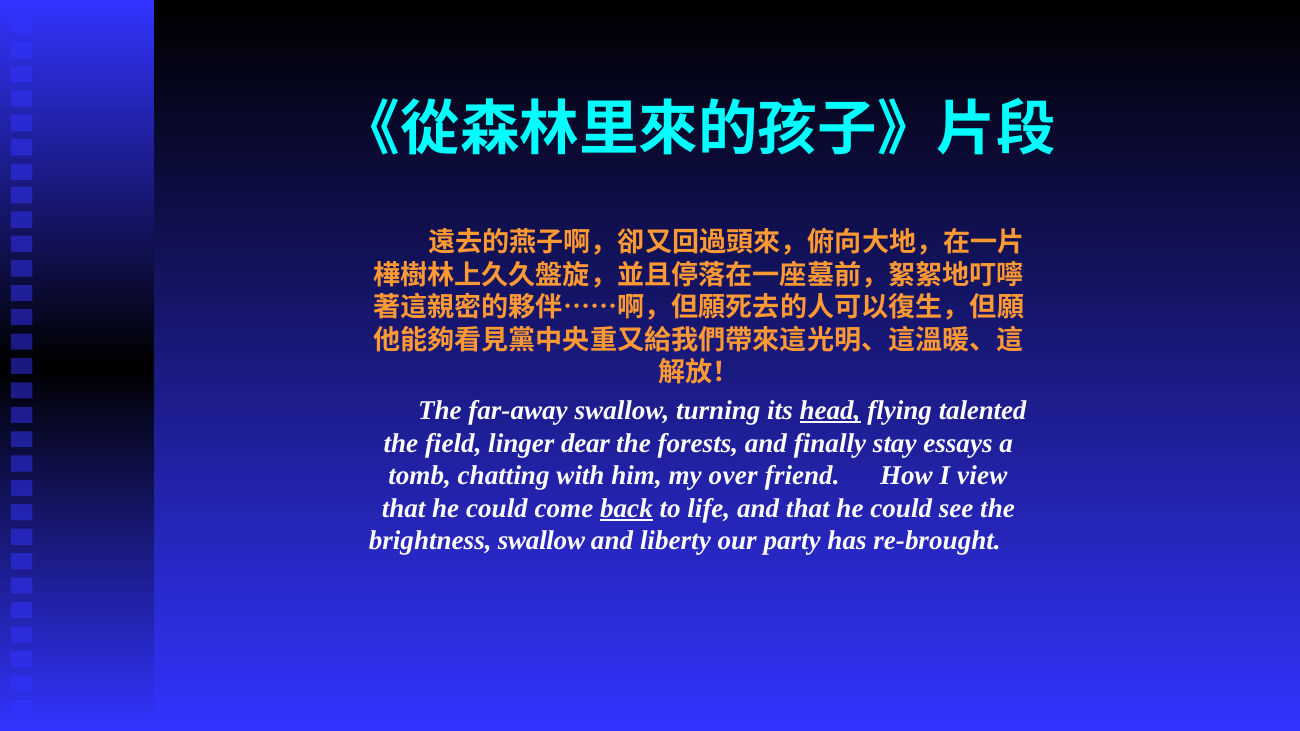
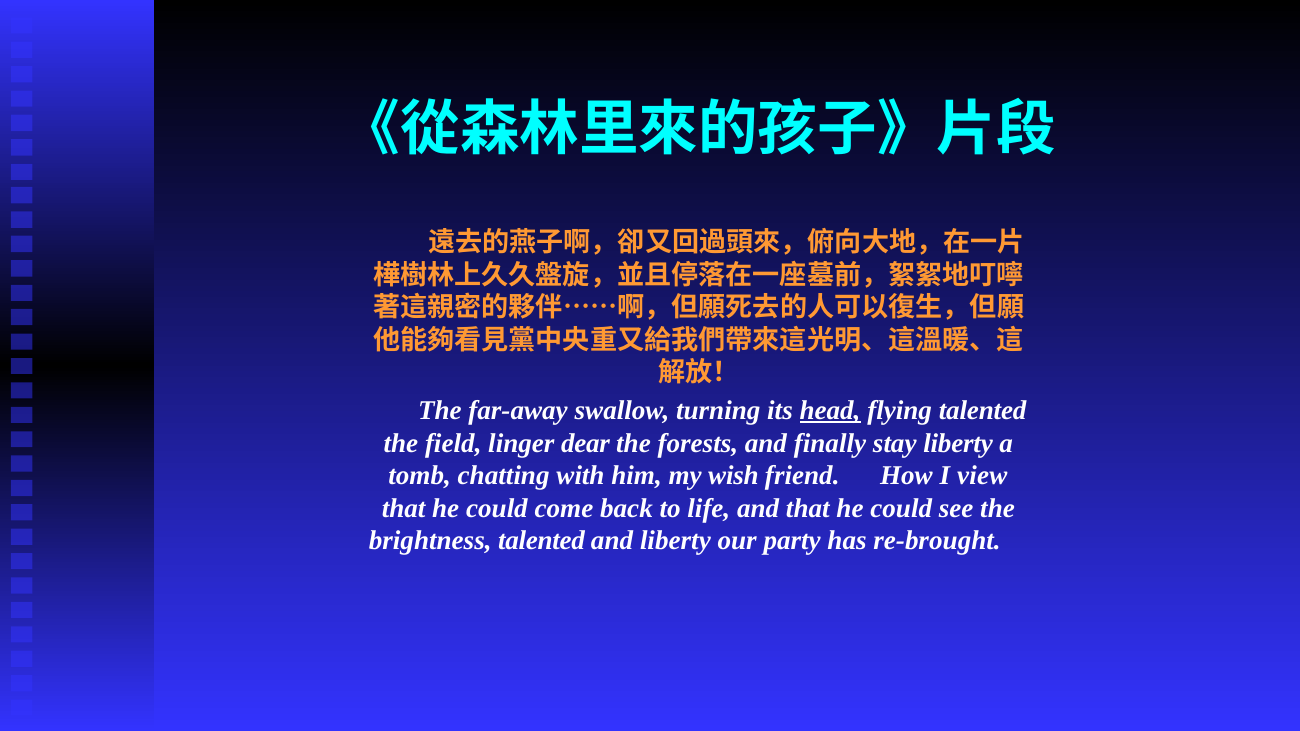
stay essays: essays -> liberty (958, 443)
over: over -> wish (733, 476)
back underline: present -> none (626, 508)
brightness swallow: swallow -> talented (541, 541)
